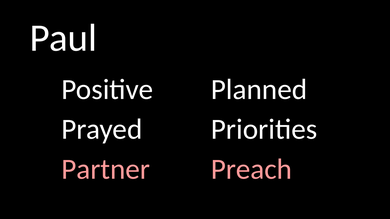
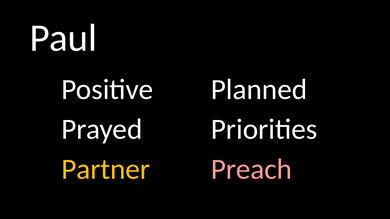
Partner colour: pink -> yellow (106, 170)
